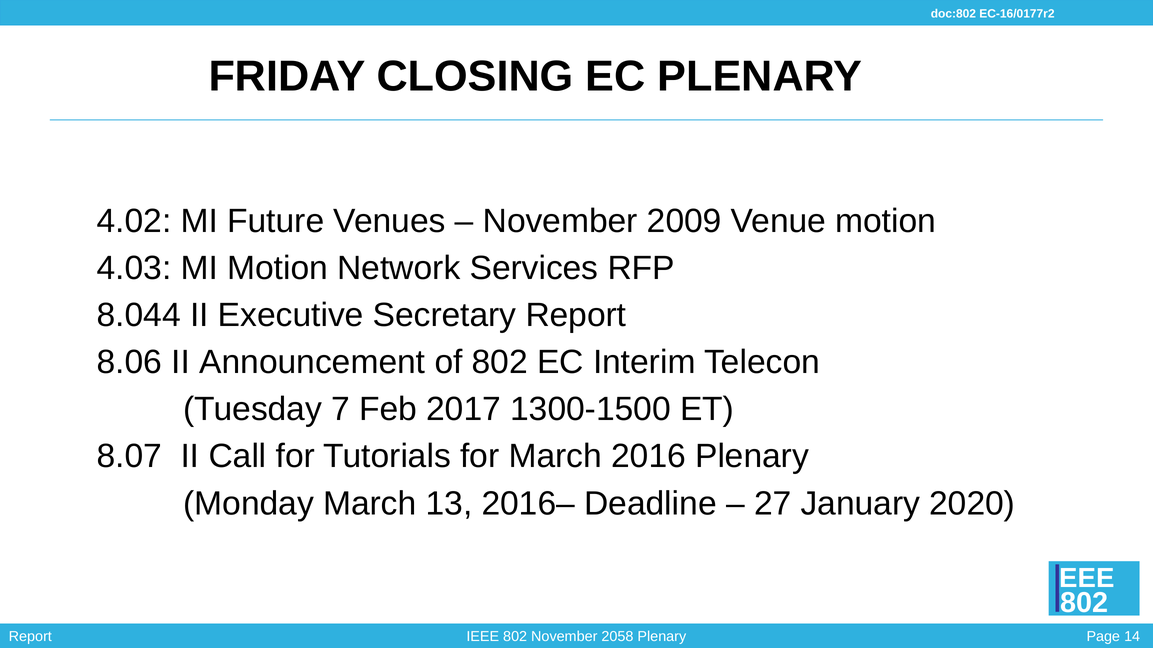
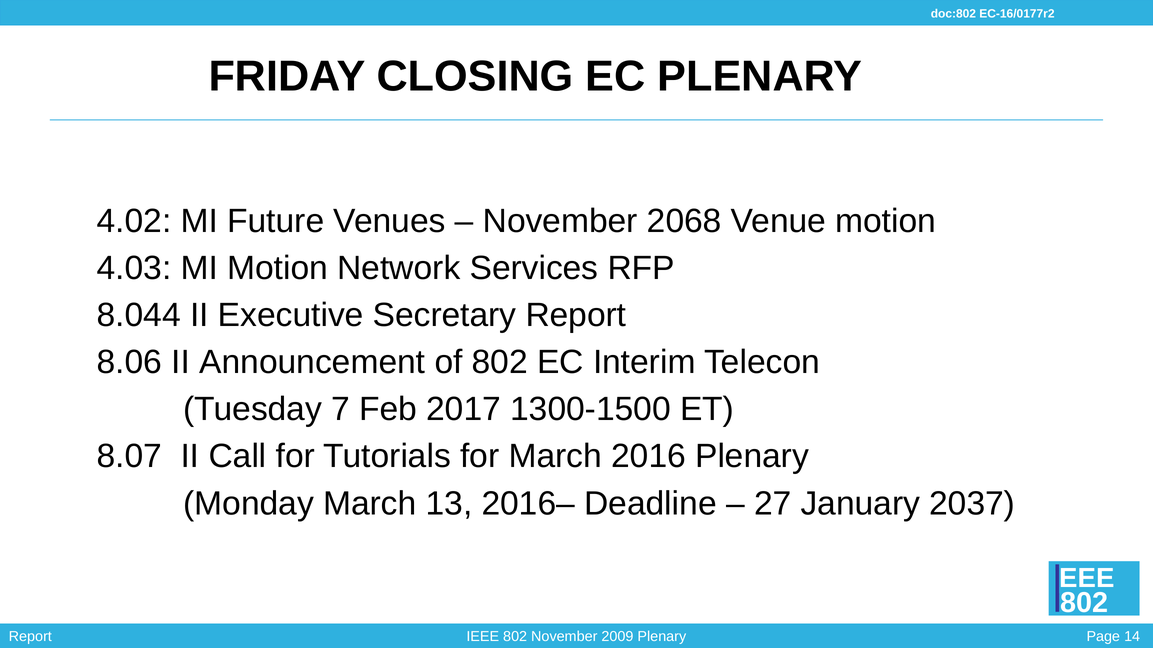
2009: 2009 -> 2068 (684, 221)
2020: 2020 -> 2037 (972, 504)
2058: 2058 -> 2009 (617, 637)
